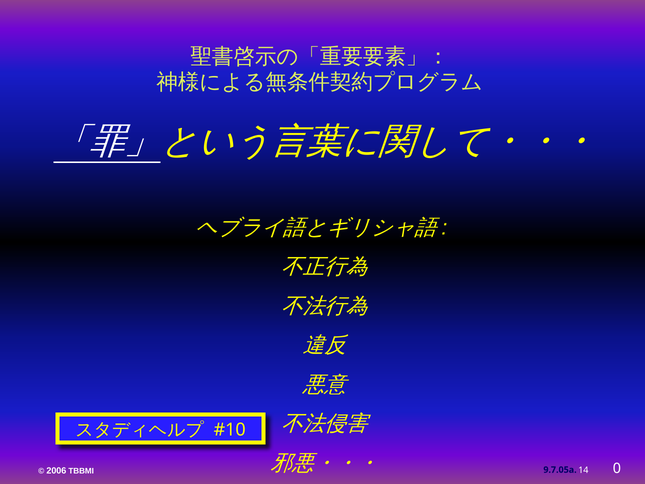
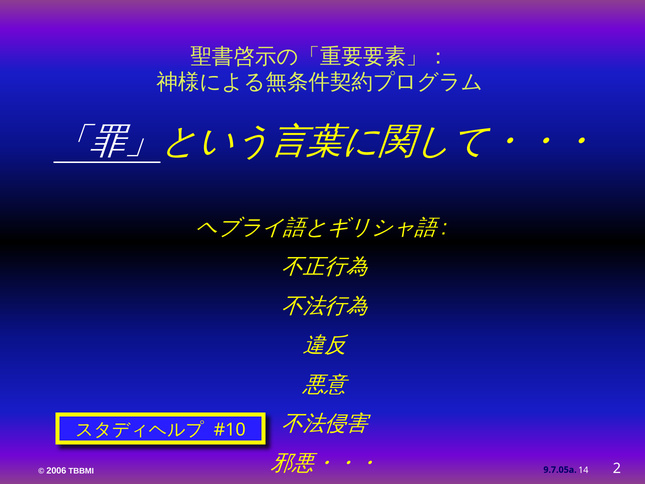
0: 0 -> 2 (617, 468)
